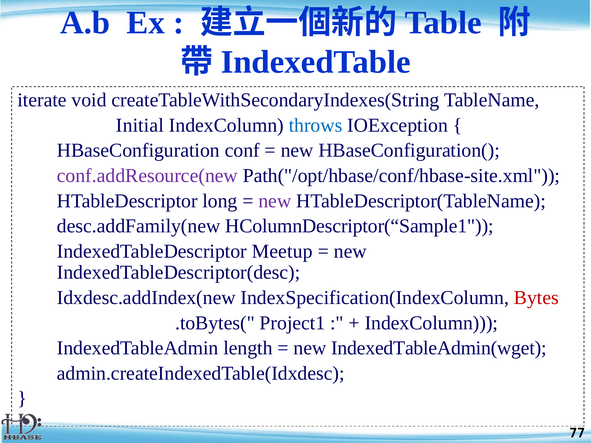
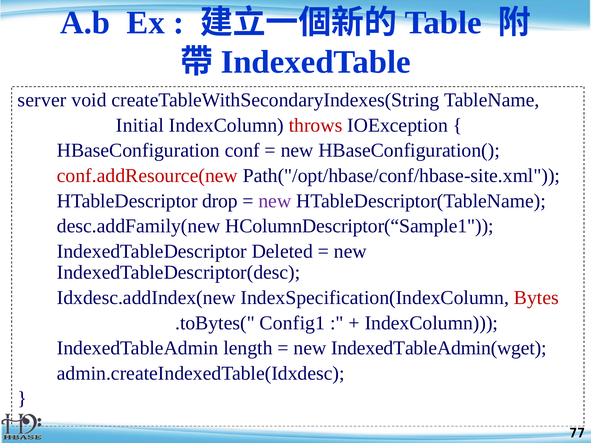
iterate: iterate -> server (42, 100)
throws colour: blue -> red (316, 125)
conf.addResource(new colour: purple -> red (147, 176)
long: long -> drop (220, 201)
Meetup: Meetup -> Deleted (282, 251)
Project1: Project1 -> Config1 (292, 323)
